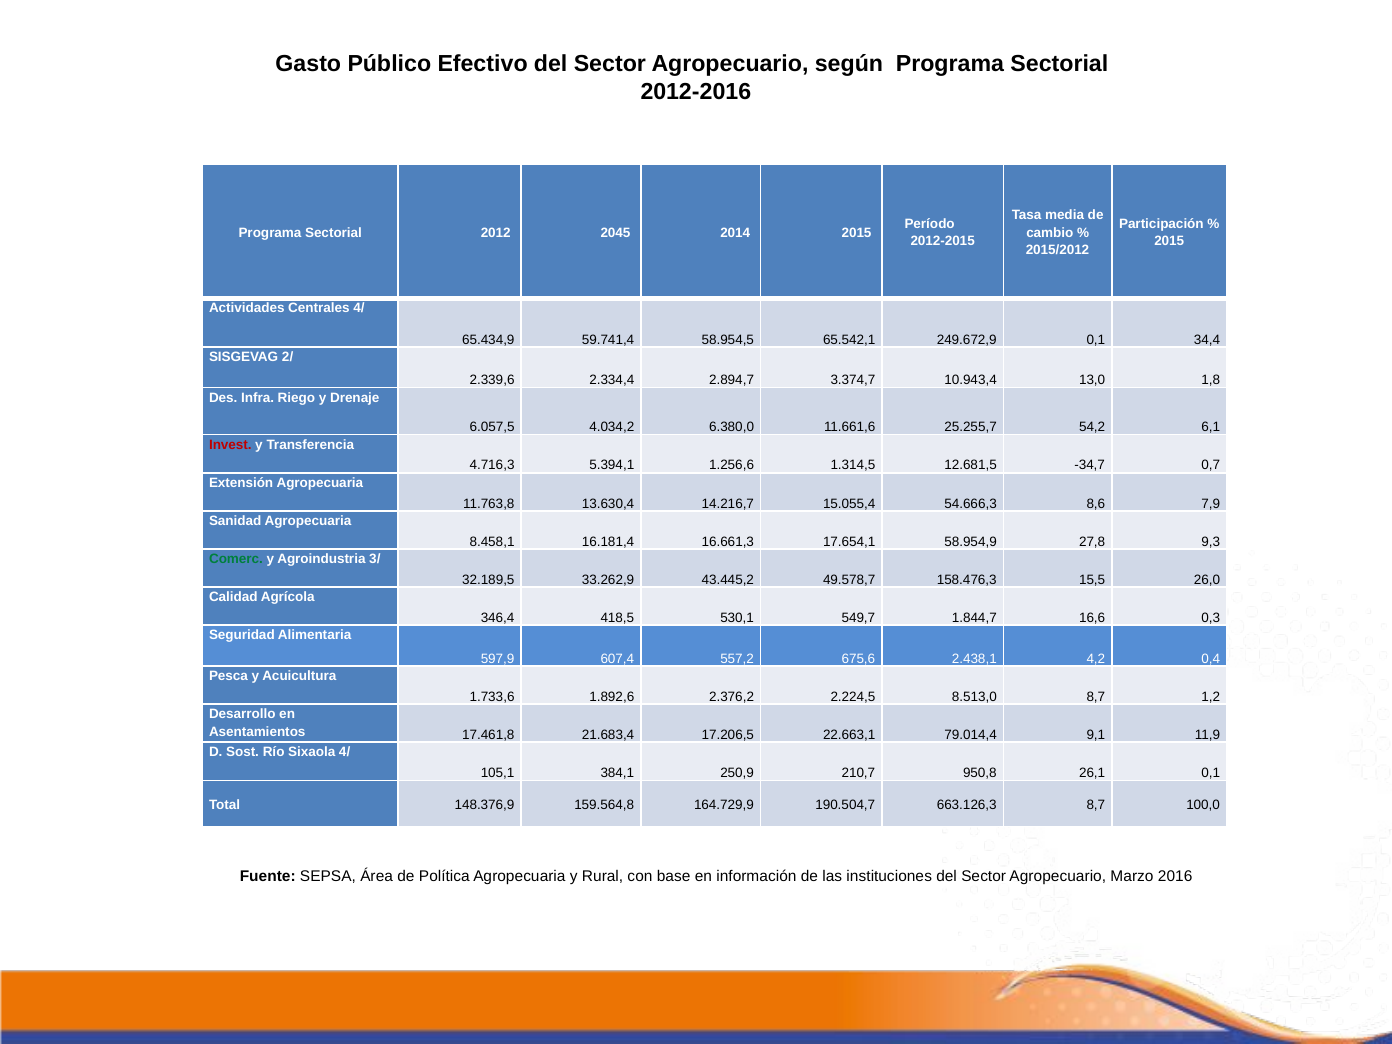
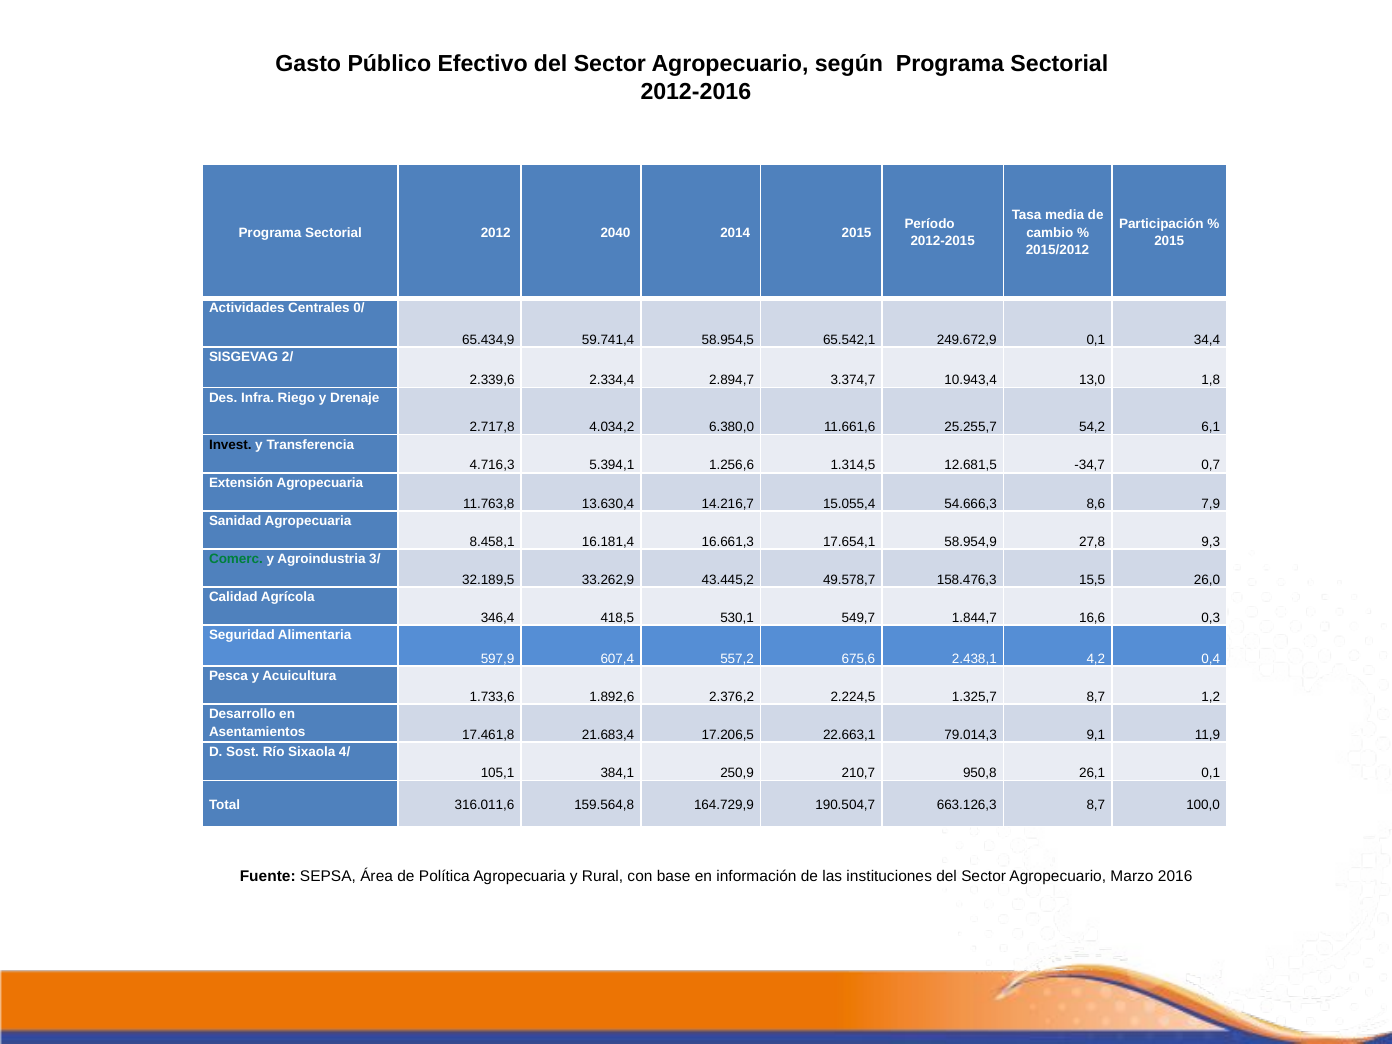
2045: 2045 -> 2040 (615, 233)
Centrales 4/: 4/ -> 0/ (359, 308)
6.057,5: 6.057,5 -> 2.717,8 (492, 427)
Invest colour: red -> black (230, 445)
8.513,0: 8.513,0 -> 1.325,7 (974, 697)
79.014,4: 79.014,4 -> 79.014,3 (971, 735)
148.376,9: 148.376,9 -> 316.011,6 (484, 805)
